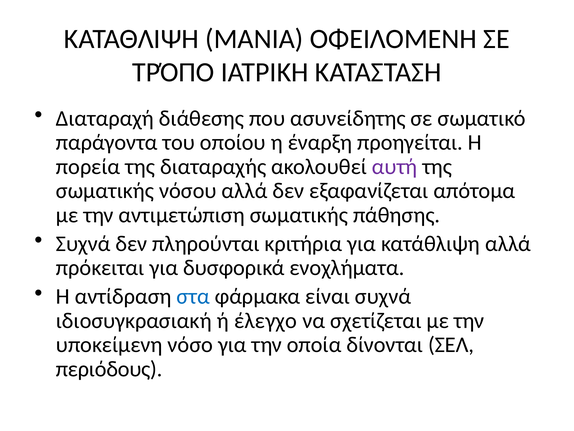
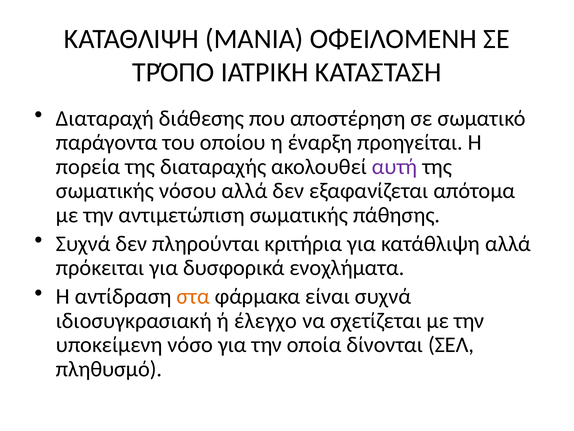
ασυνείδητης: ασυνείδητης -> αποστέρηση (348, 118)
στα colour: blue -> orange (193, 296)
περιόδους: περιόδους -> πληθυσμό (109, 369)
